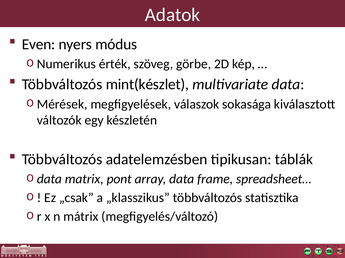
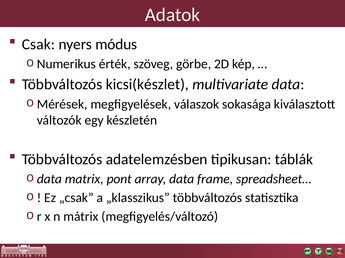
Even: Even -> Csak (38, 44)
mint(készlet: mint(készlet -> kicsi(készlet (147, 85)
